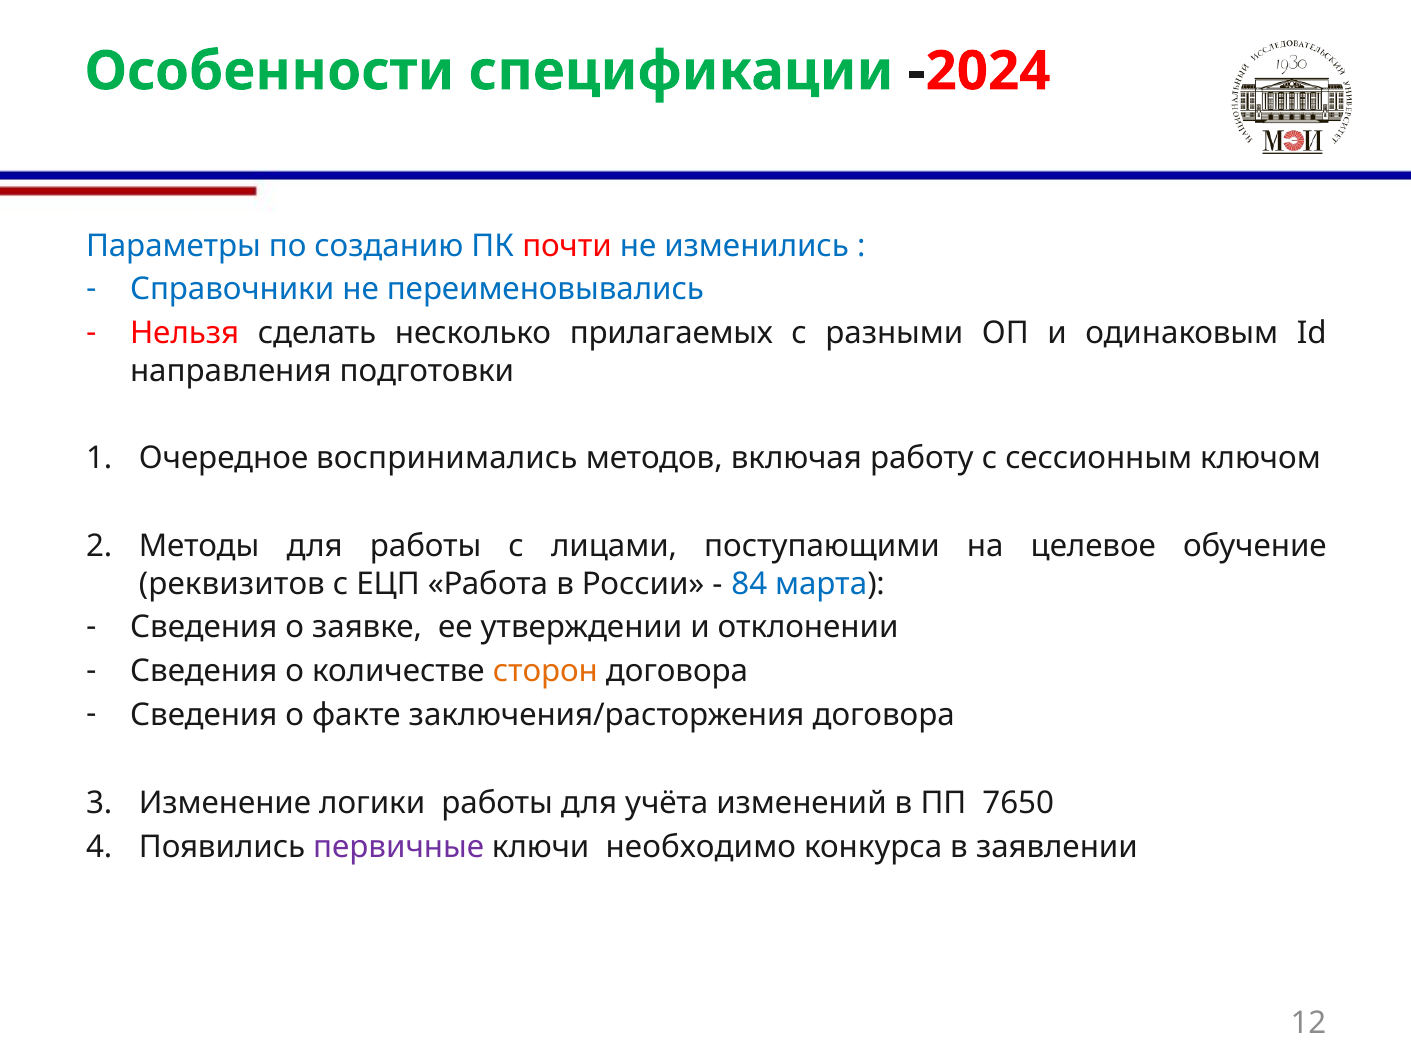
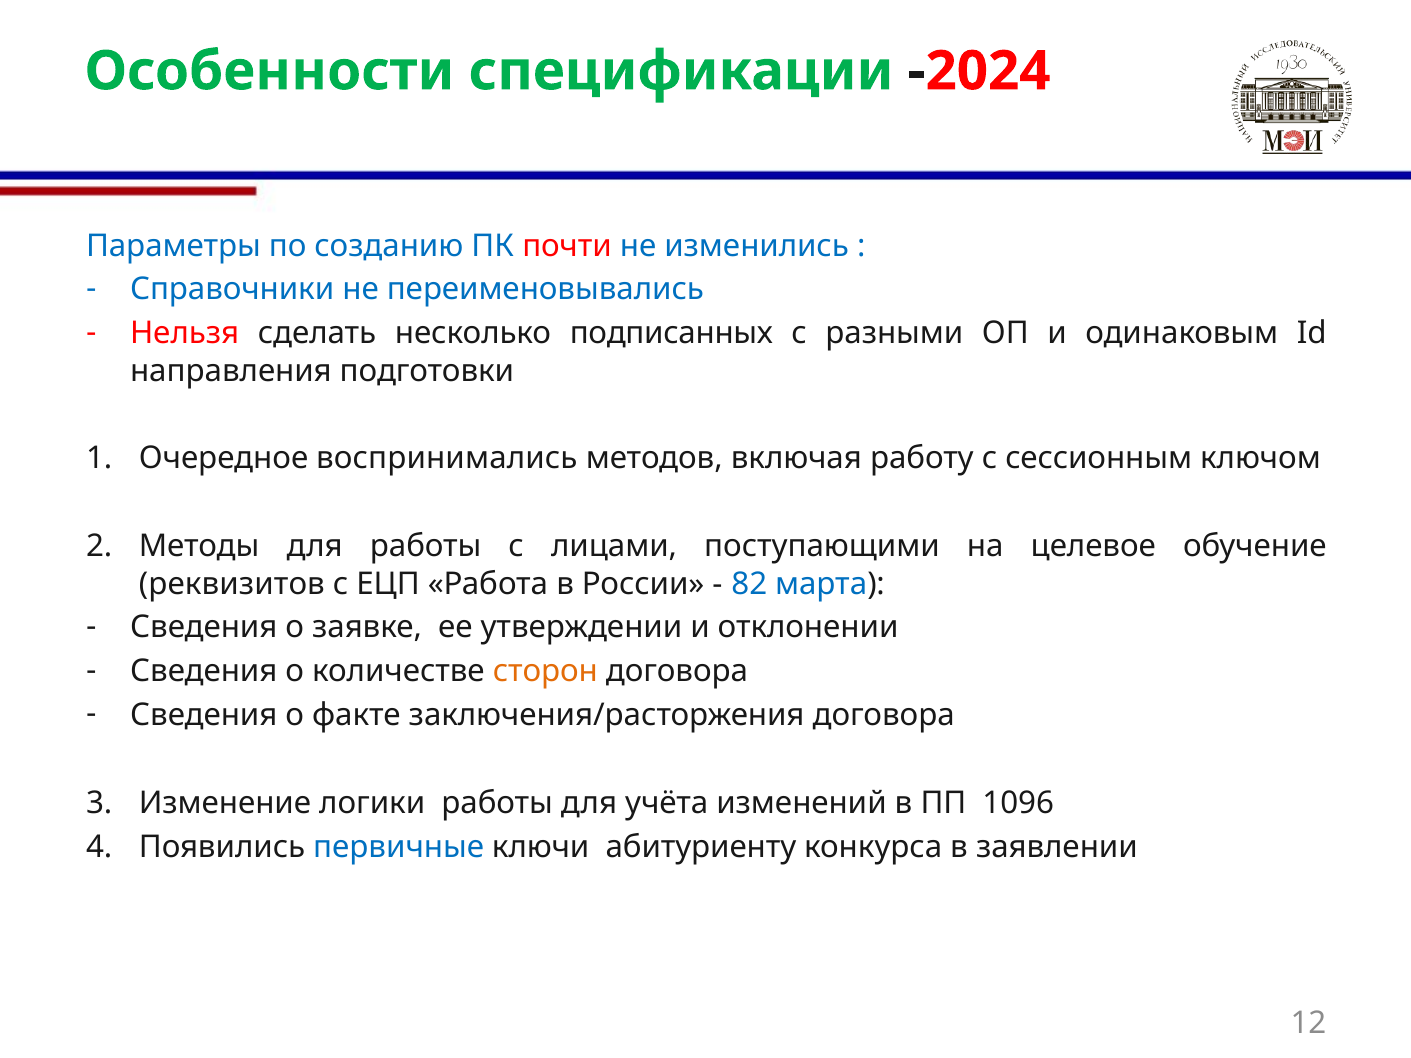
прилагаемых: прилагаемых -> подписанных (671, 334)
84: 84 -> 82 (749, 584)
7650: 7650 -> 1096 (1018, 803)
первичные colour: purple -> blue (399, 847)
необходимо: необходимо -> абитуриенту (701, 847)
